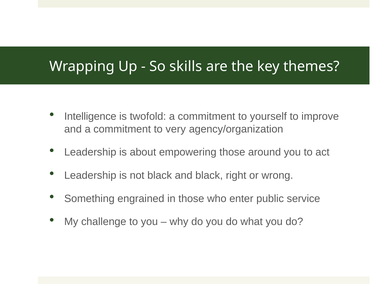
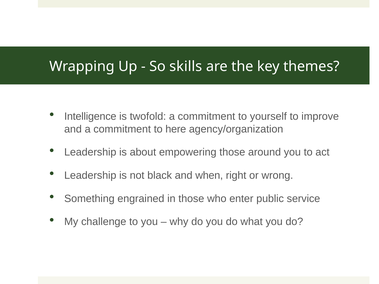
very: very -> here (176, 129)
and black: black -> when (209, 176)
